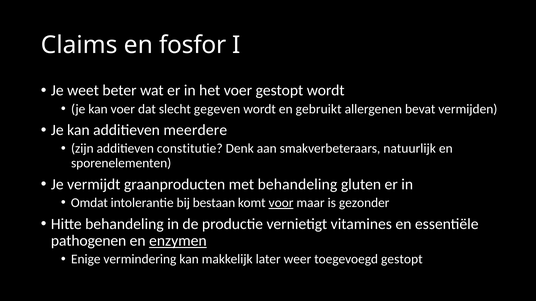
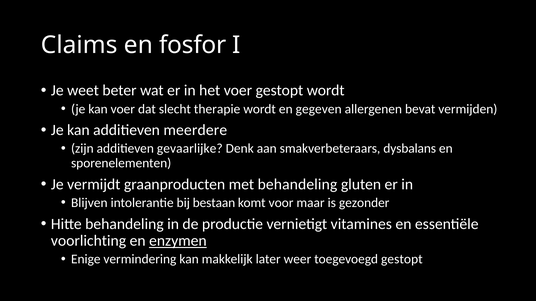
gegeven: gegeven -> therapie (217, 109)
gebruikt: gebruikt -> gegeven (319, 109)
constitutie: constitutie -> gevaarlijke (190, 149)
natuurlijk: natuurlijk -> dysbalans (410, 149)
Omdat: Omdat -> Blijven (89, 203)
voor underline: present -> none (281, 203)
pathogenen: pathogenen -> voorlichting (89, 241)
